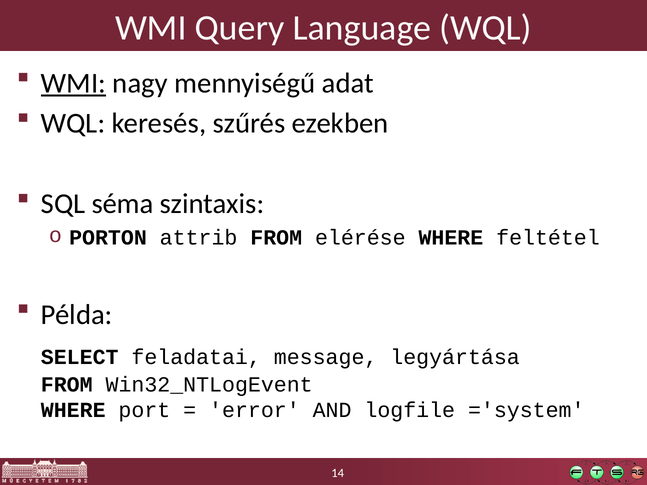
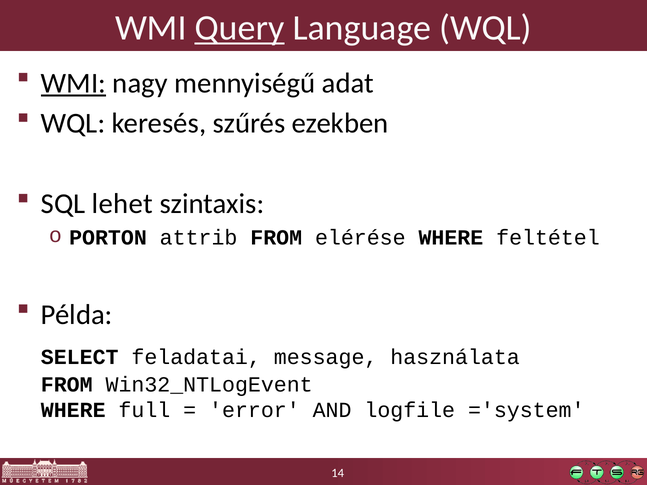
Query underline: none -> present (240, 28)
séma: séma -> lehet (122, 204)
legyártása: legyártása -> használata (455, 357)
port: port -> full (144, 411)
